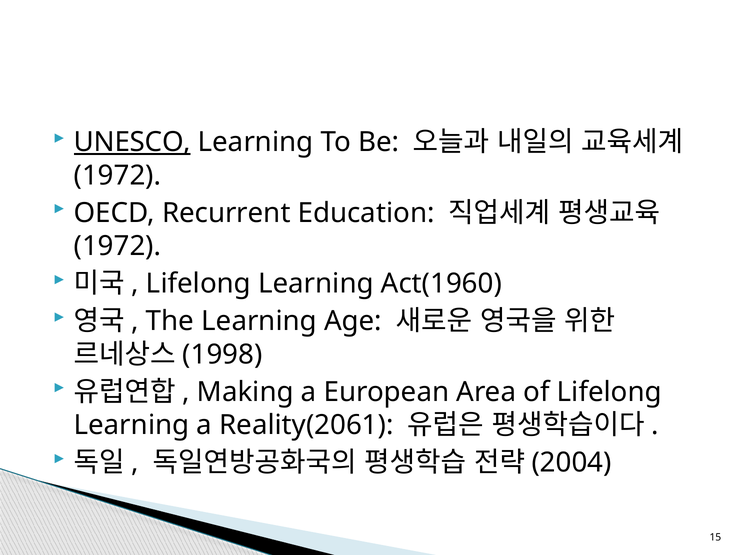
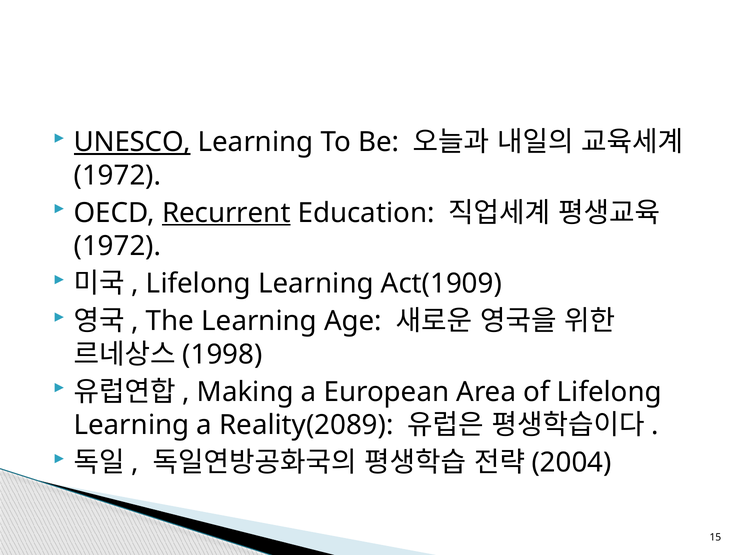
Recurrent underline: none -> present (226, 213)
Act(1960: Act(1960 -> Act(1909 (441, 283)
Reality(2061: Reality(2061 -> Reality(2089 (306, 425)
